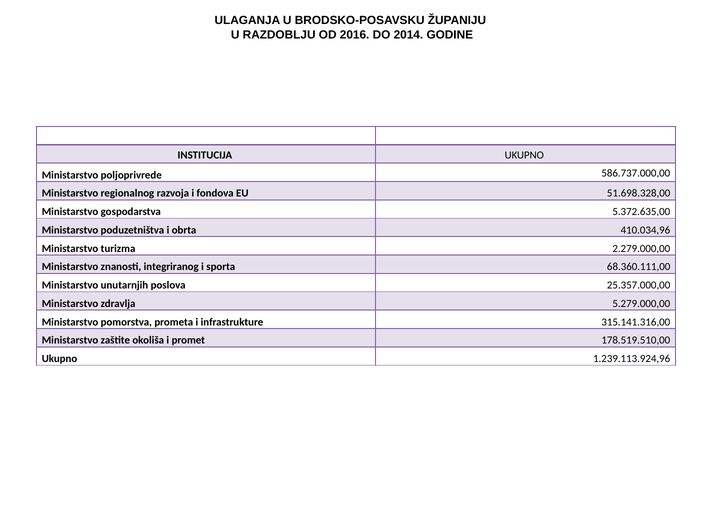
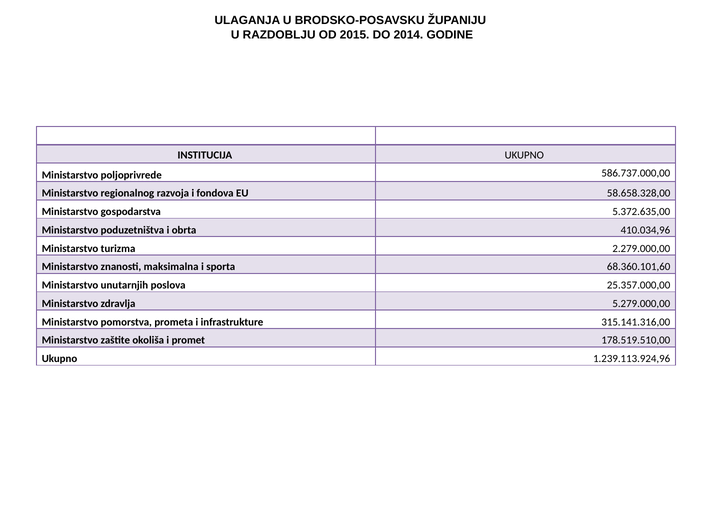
2016: 2016 -> 2015 (355, 35)
51.698.328,00: 51.698.328,00 -> 58.658.328,00 (639, 193)
integriranog: integriranog -> maksimalna (171, 267)
68.360.111,00: 68.360.111,00 -> 68.360.101,60 (639, 267)
